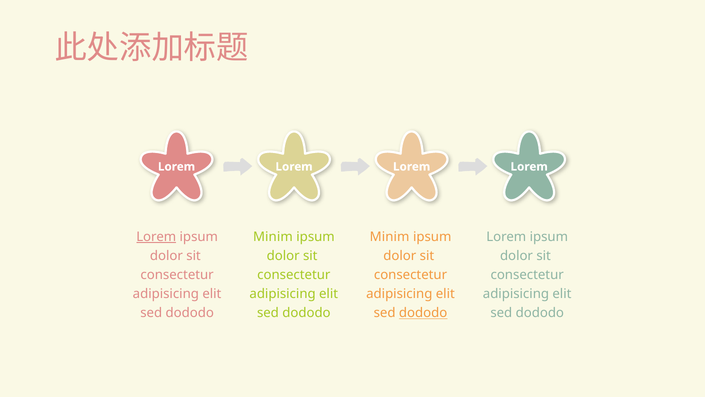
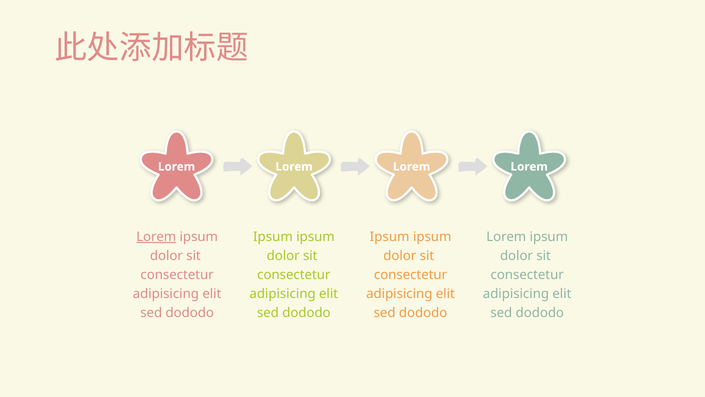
Minim: Minim -> Ipsum (273, 237)
Minim: Minim -> Ipsum (390, 237)
dododo underline: present -> none (423, 313)
